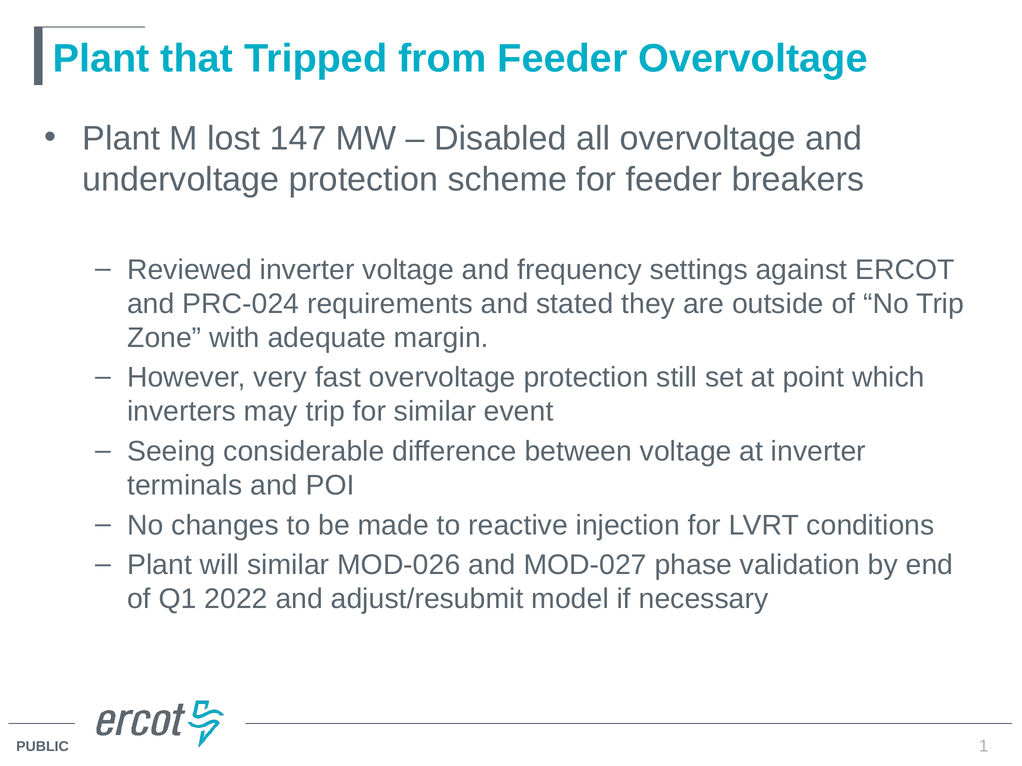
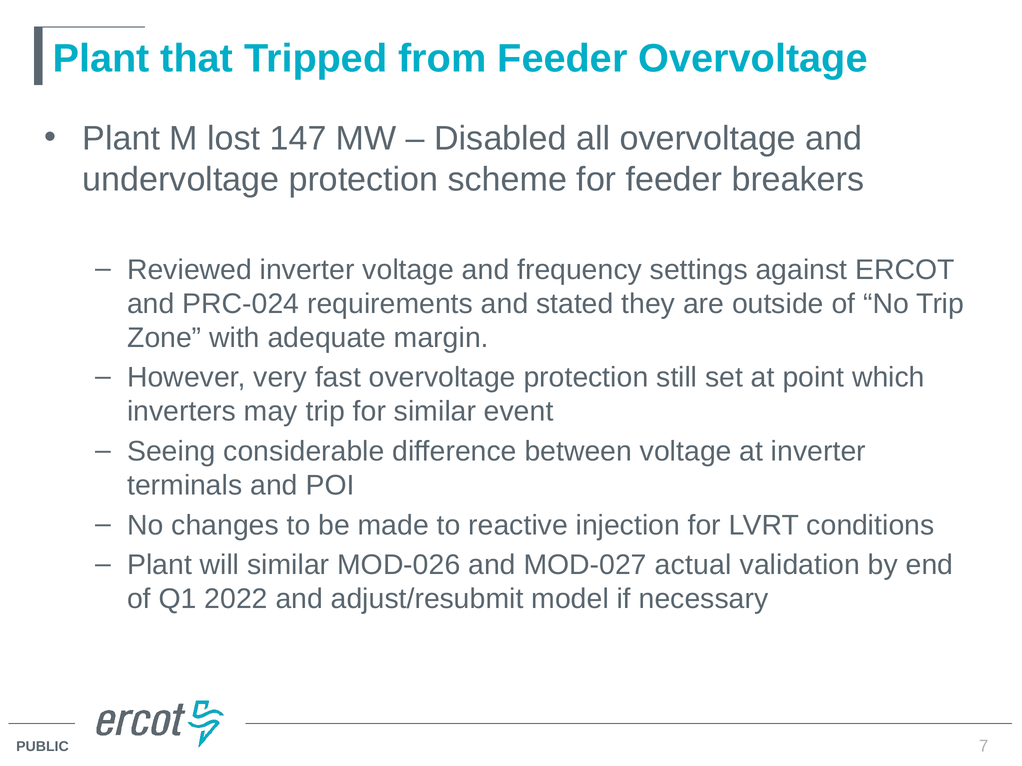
phase: phase -> actual (693, 565)
1: 1 -> 7 (984, 747)
